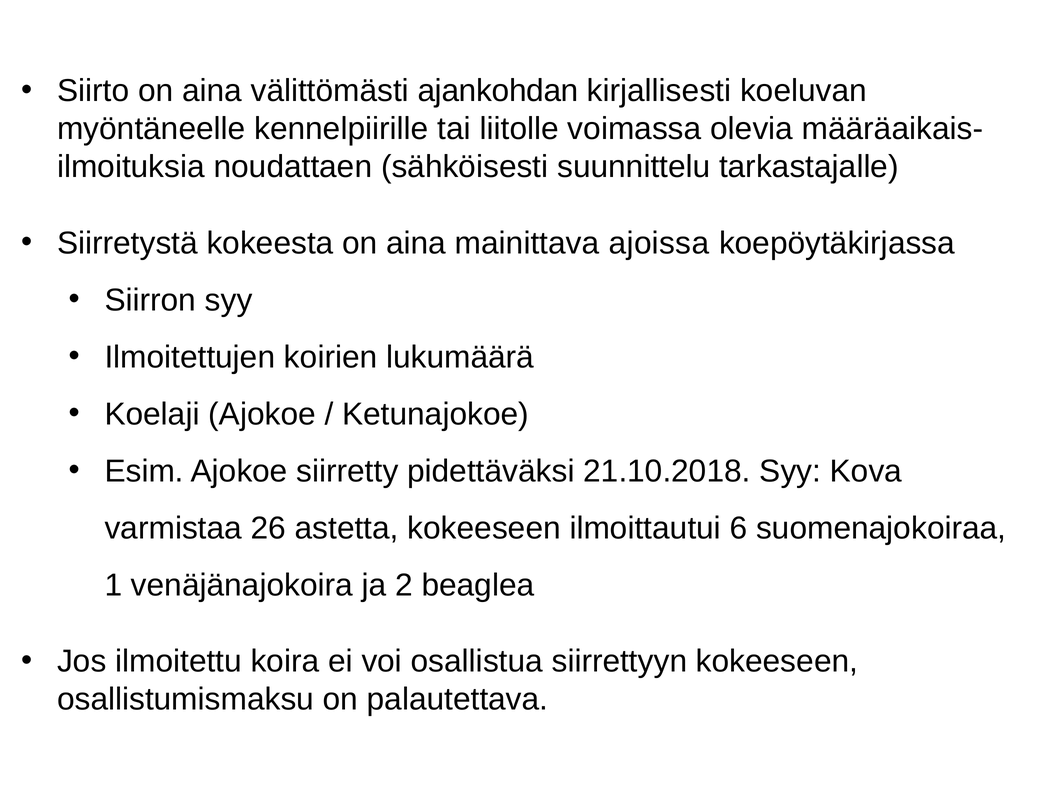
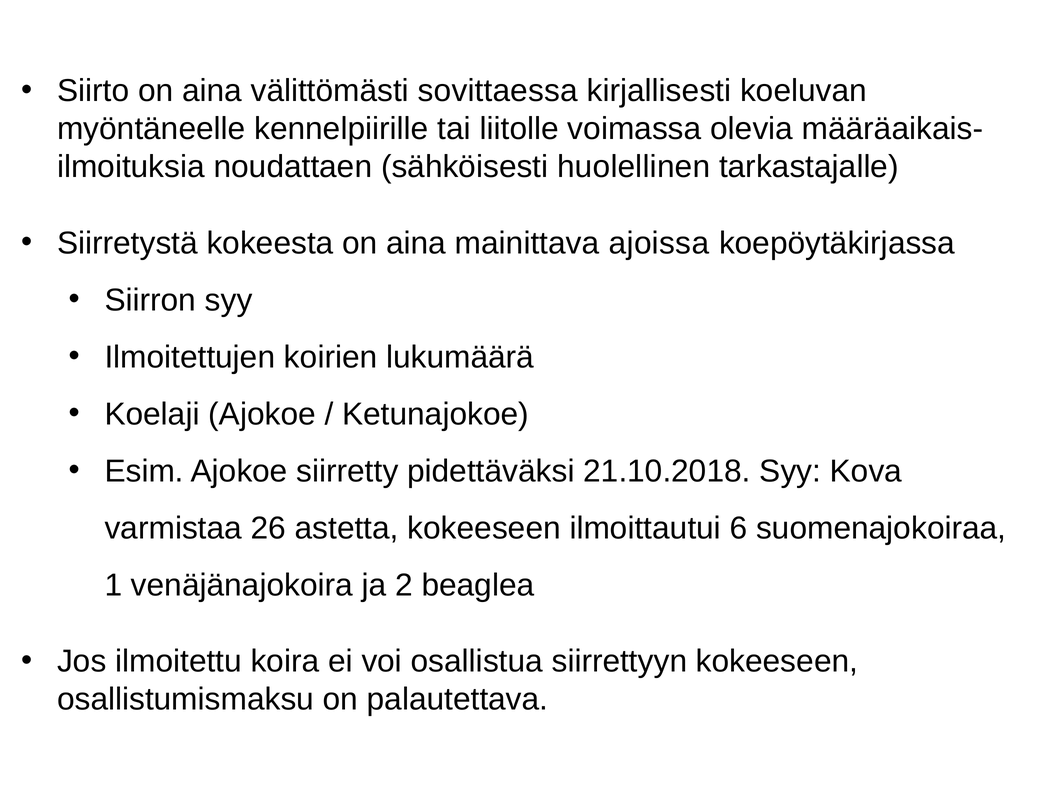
ajankohdan: ajankohdan -> sovittaessa (498, 91)
suunnittelu: suunnittelu -> huolellinen (634, 167)
